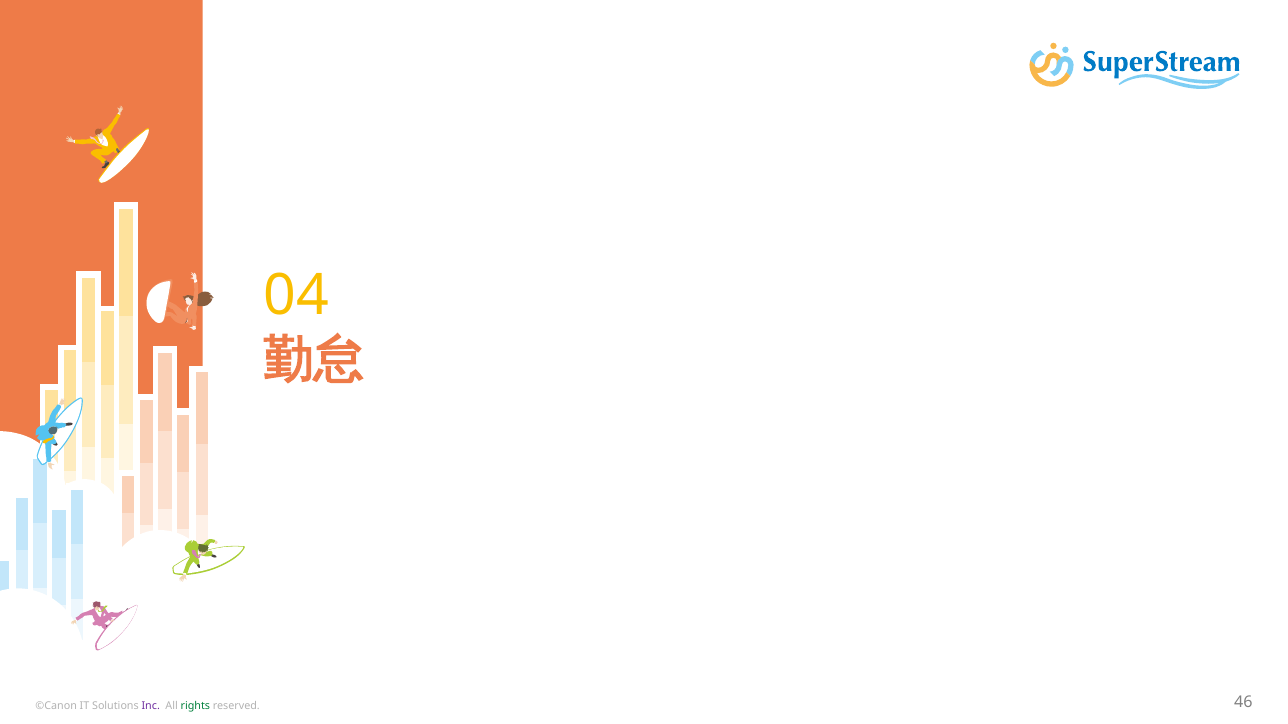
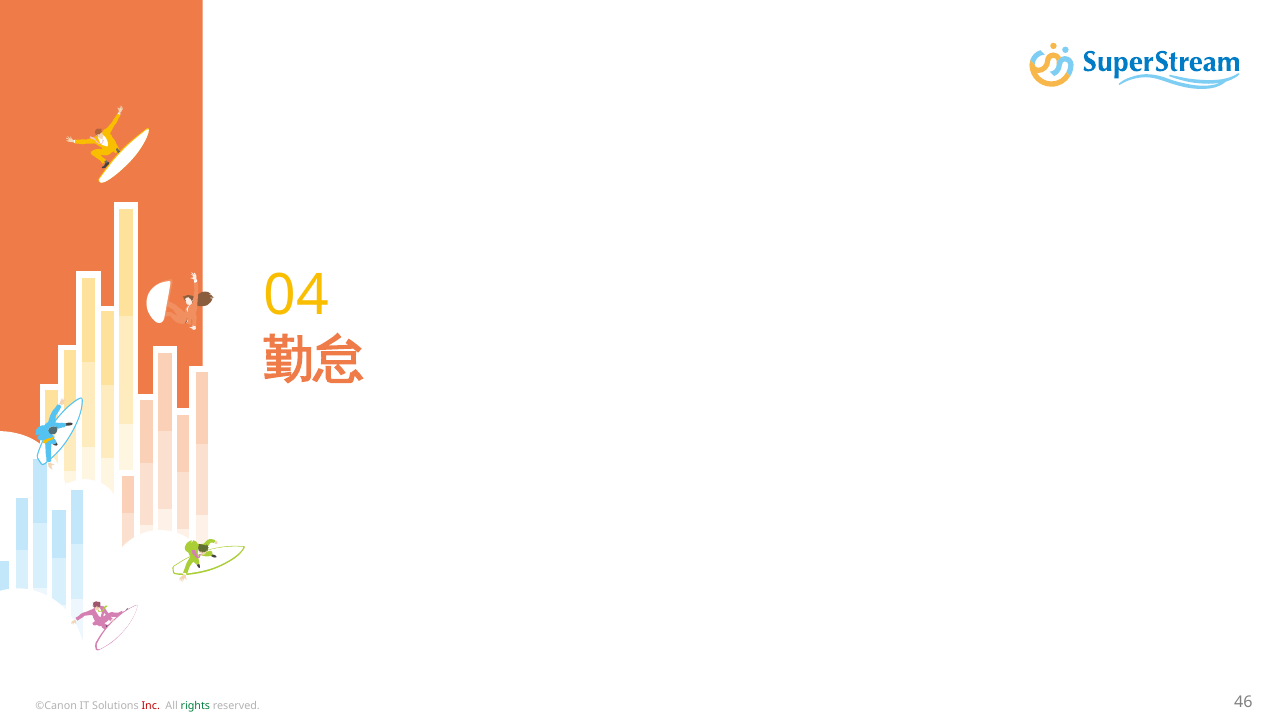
Inc colour: purple -> red (151, 706)
